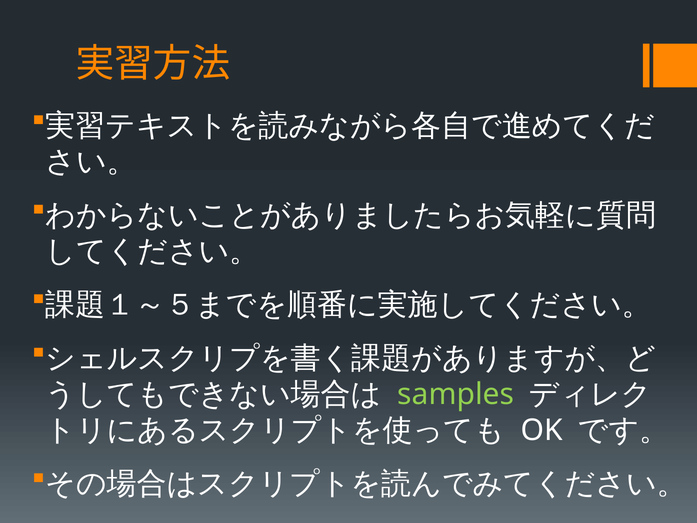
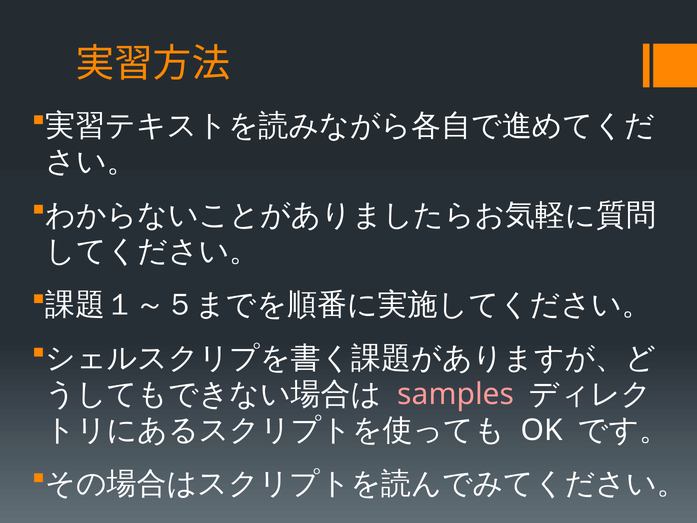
samples colour: light green -> pink (456, 394)
